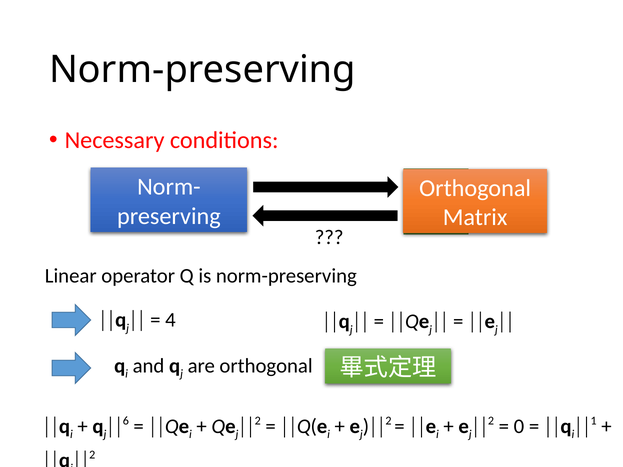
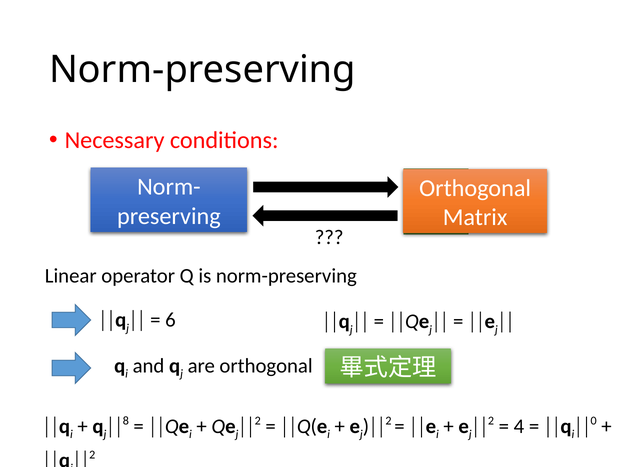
4: 4 -> 6 (170, 320)
6: 6 -> 8 (126, 421)
0: 0 -> 4 (519, 427)
1: 1 -> 0 (594, 421)
